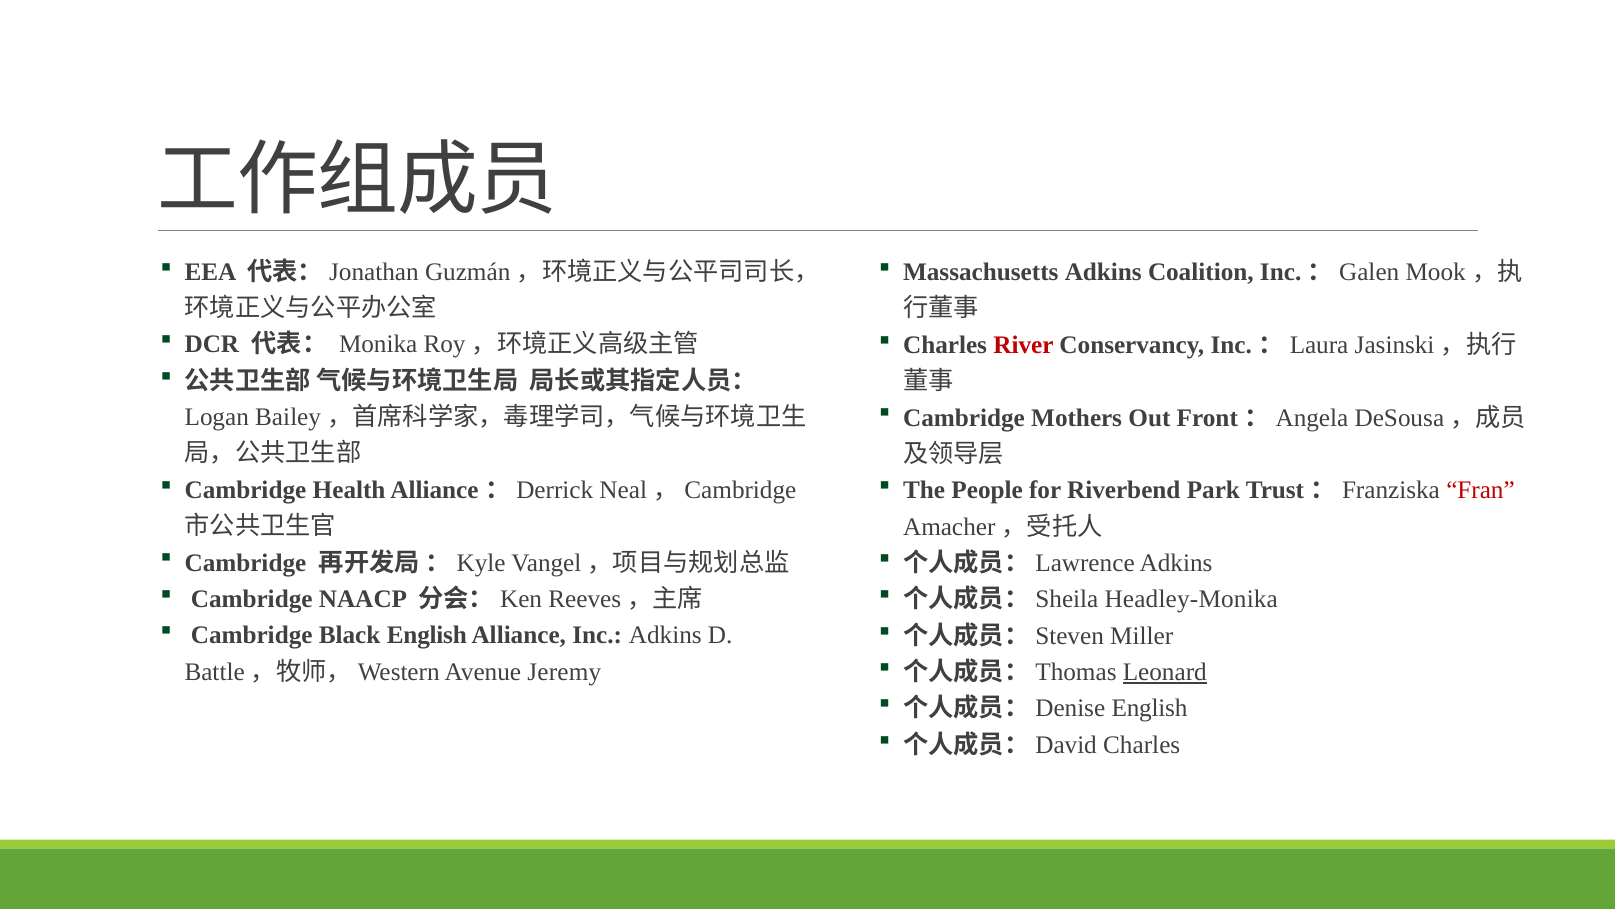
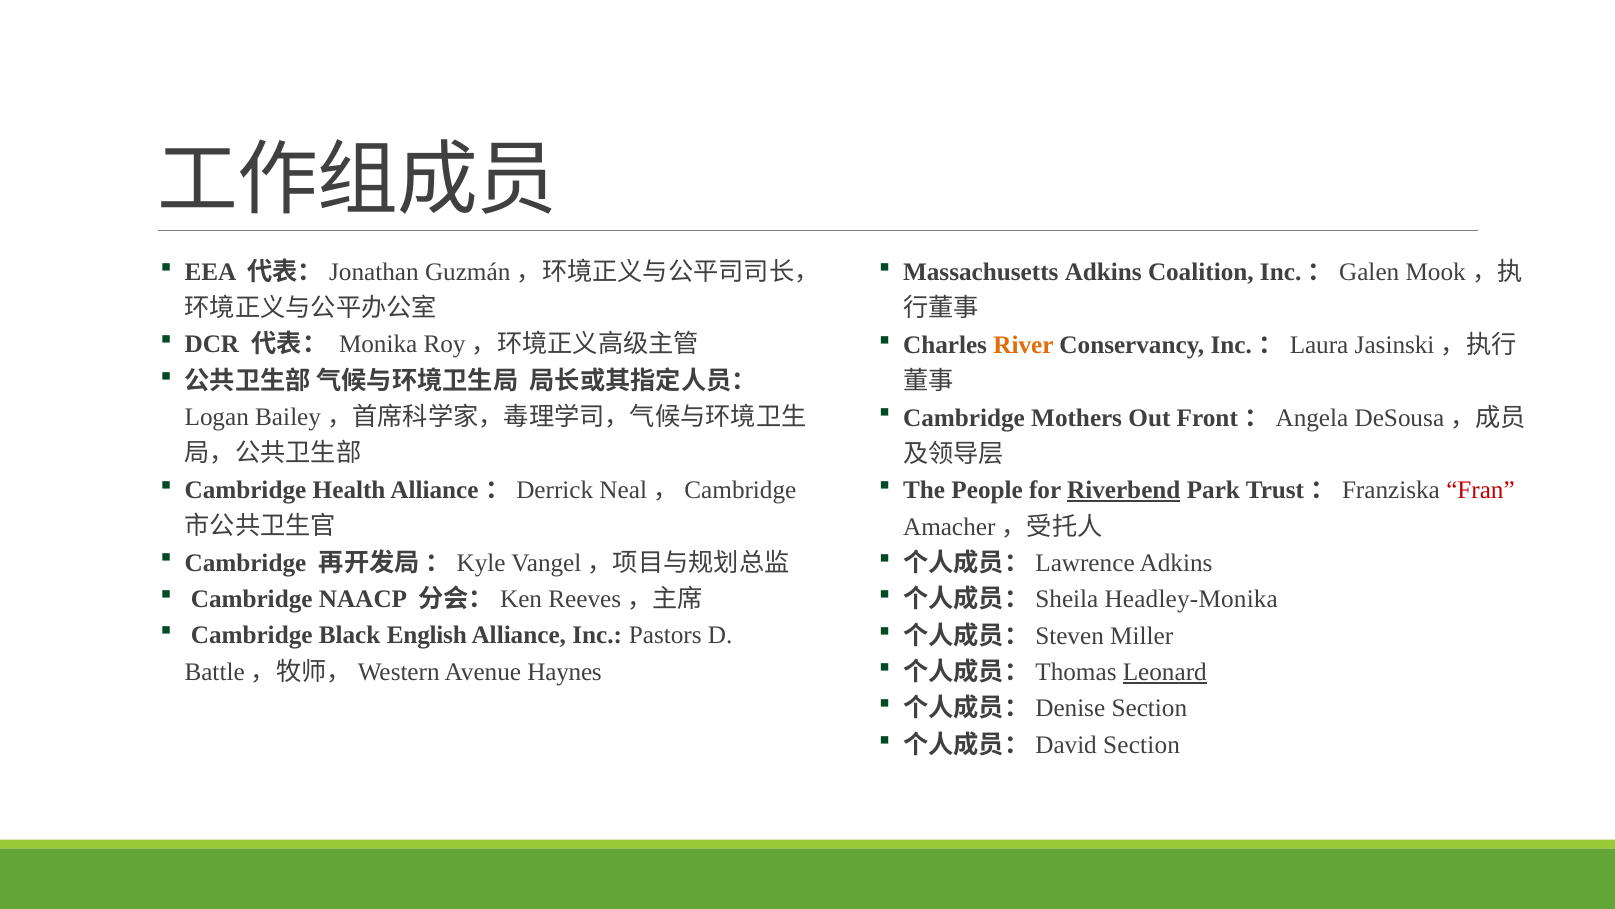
River colour: red -> orange (1023, 345)
Riverbend underline: none -> present (1124, 490)
Inc Adkins: Adkins -> Pastors (665, 635)
Jeremy: Jeremy -> Haynes (565, 671)
English: English -> Section (1149, 708)
Charles: Charles -> Section (1142, 744)
